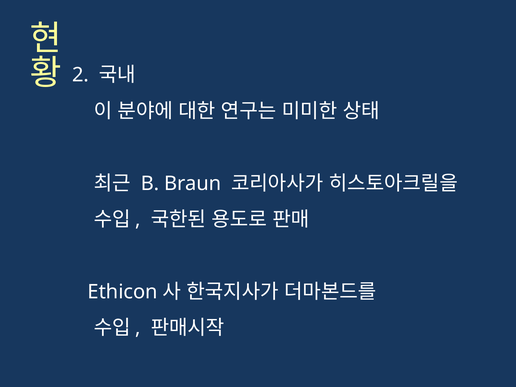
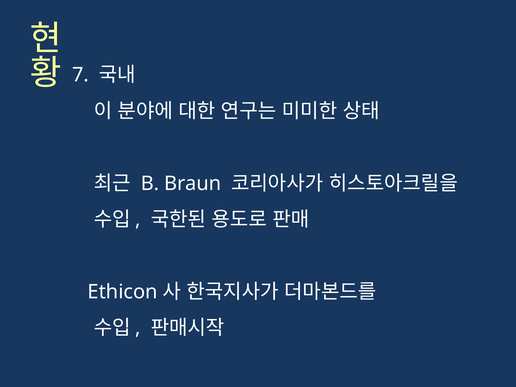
2: 2 -> 7 (80, 75)
